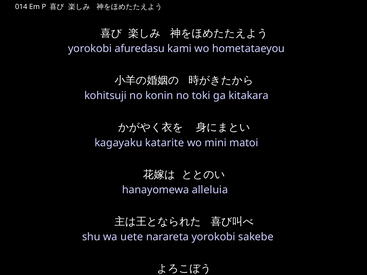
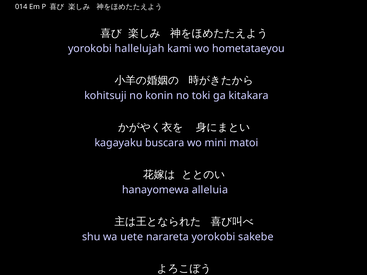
afuredasu: afuredasu -> hallelujah (140, 49)
katarite: katarite -> buscara (165, 143)
